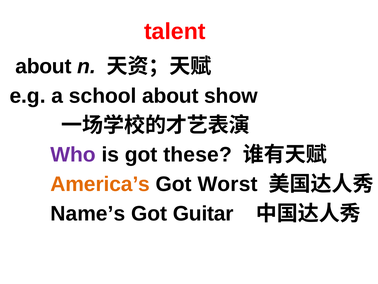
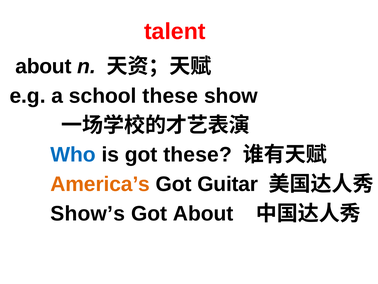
school about: about -> these (170, 96)
Who colour: purple -> blue (73, 155)
Worst: Worst -> Guitar (228, 184)
Name’s: Name’s -> Show’s (88, 213)
Got Guitar: Guitar -> About (203, 213)
